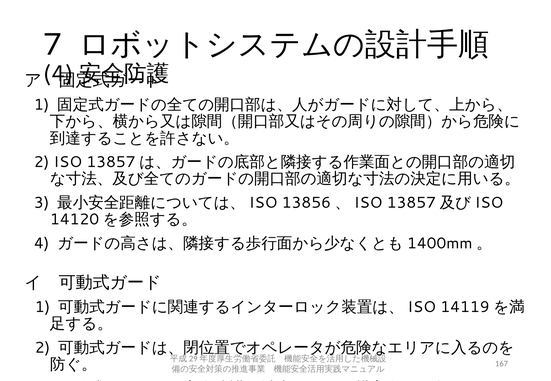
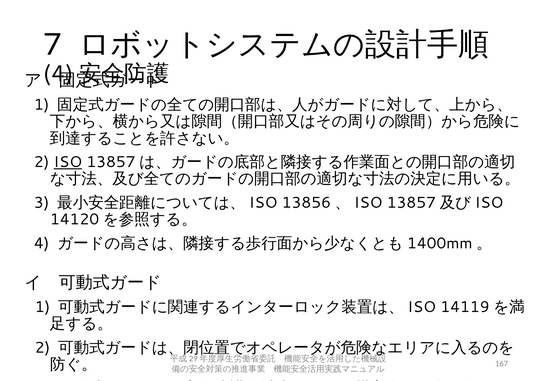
ISO underline: none -> present (68, 162)
